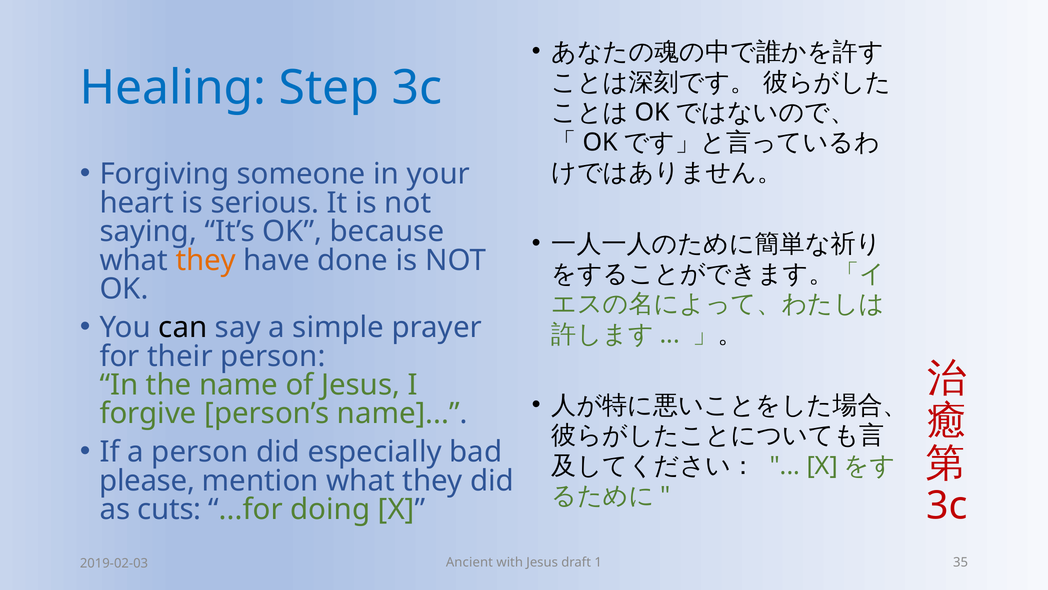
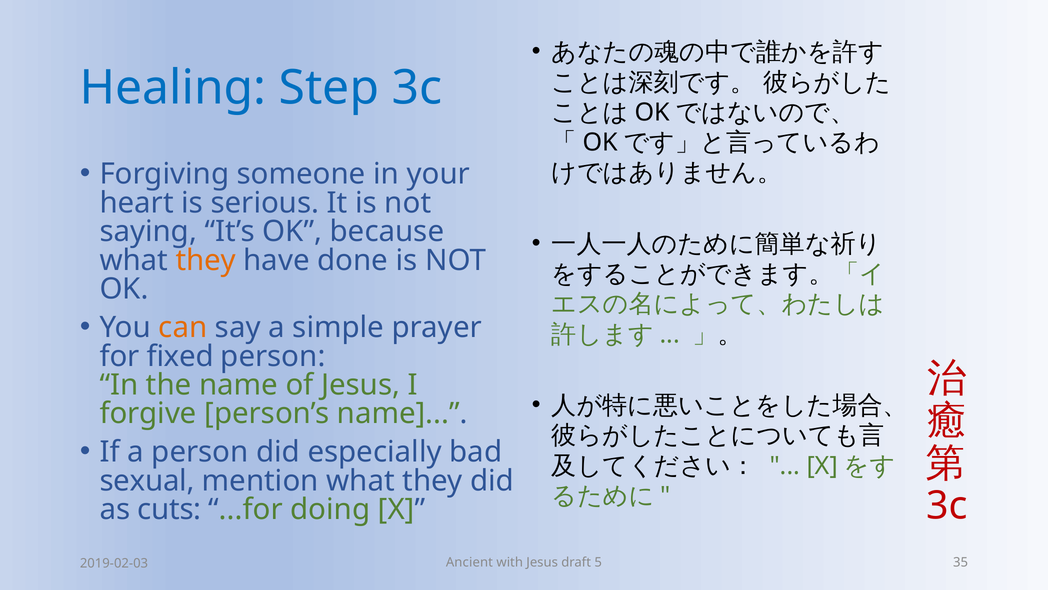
can colour: black -> orange (183, 327)
their: their -> fixed (180, 356)
please: please -> sexual (147, 481)
1: 1 -> 5 (598, 562)
